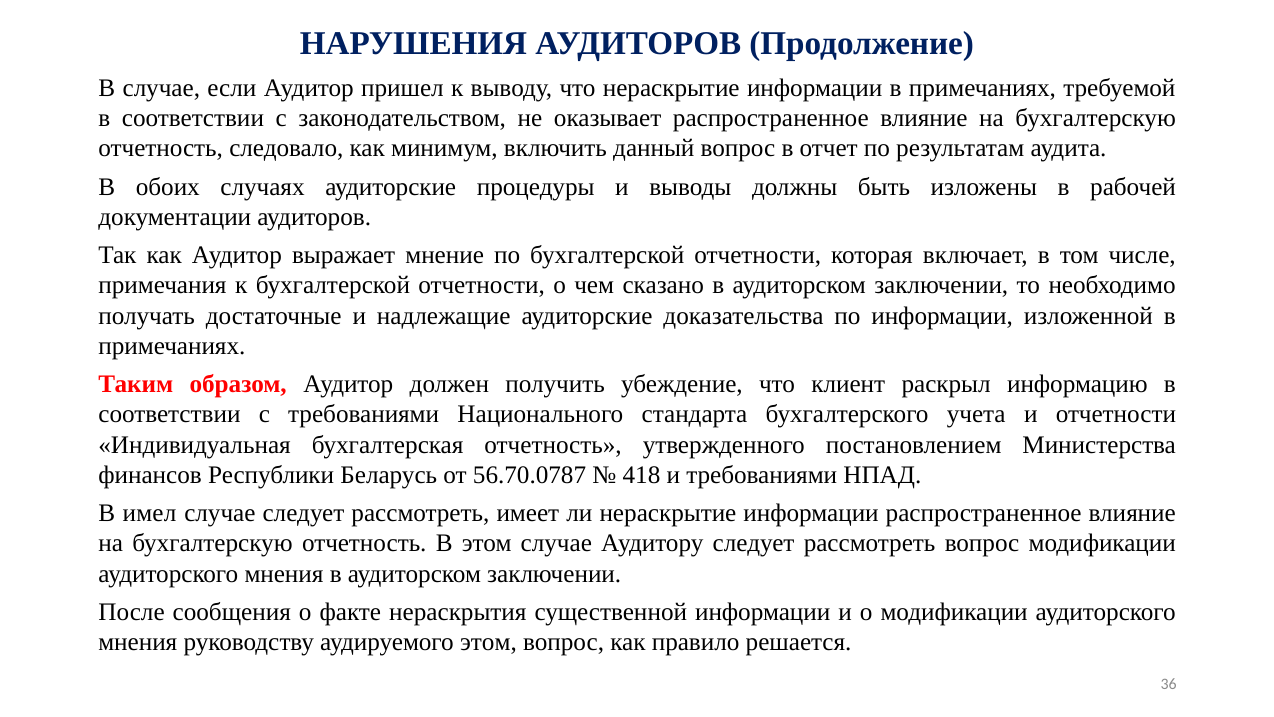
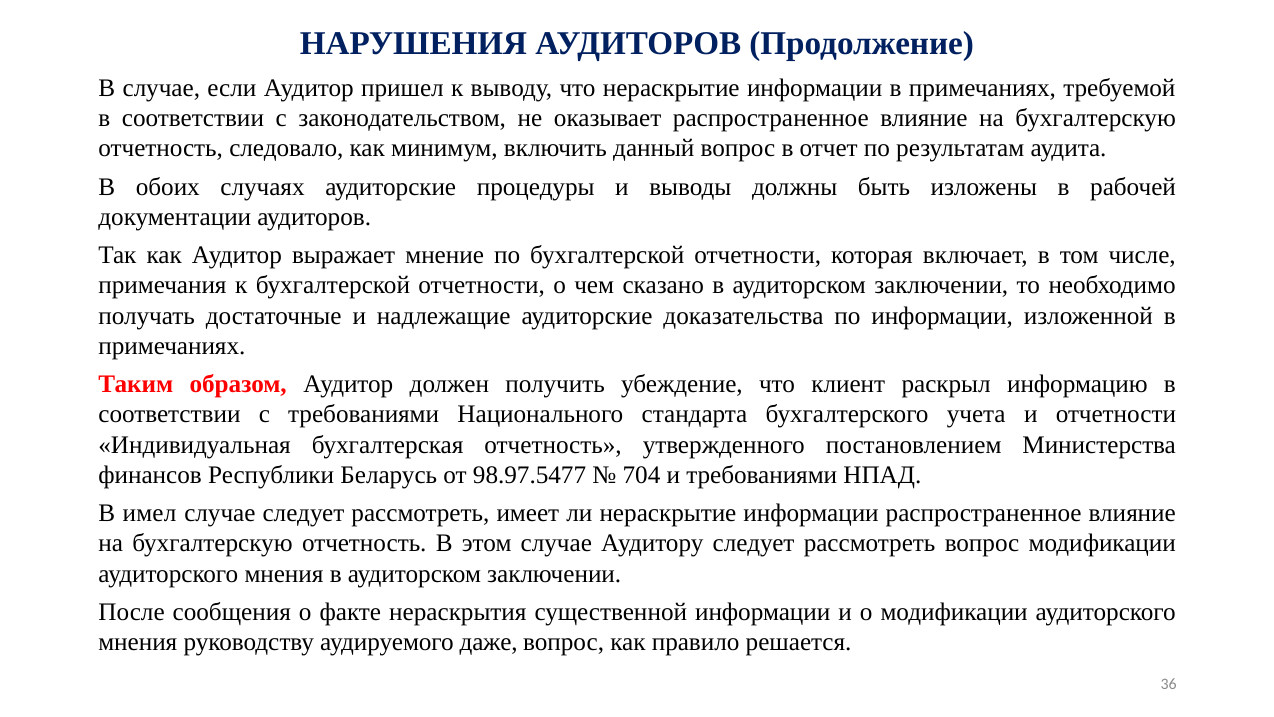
56.70.0787: 56.70.0787 -> 98.97.5477 (530, 475)
418: 418 -> 704 (642, 475)
аудируемого этом: этом -> даже (489, 642)
